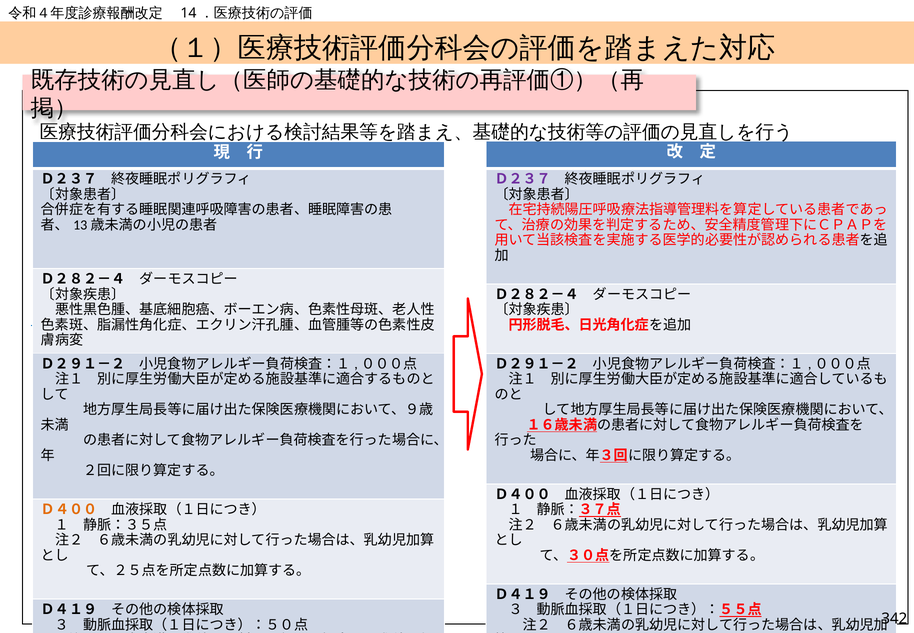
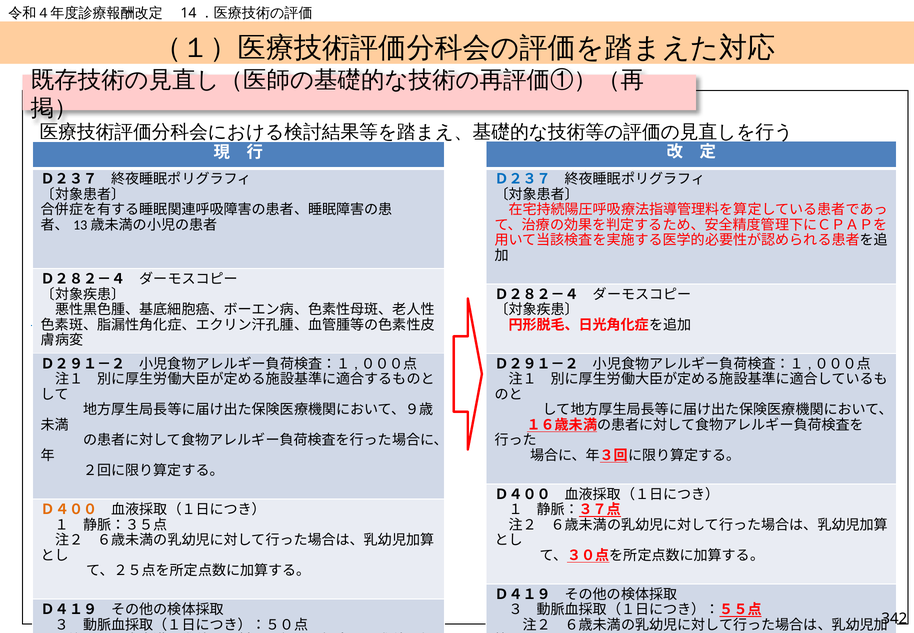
Ｄ２３７ colour: purple -> blue (523, 179)
